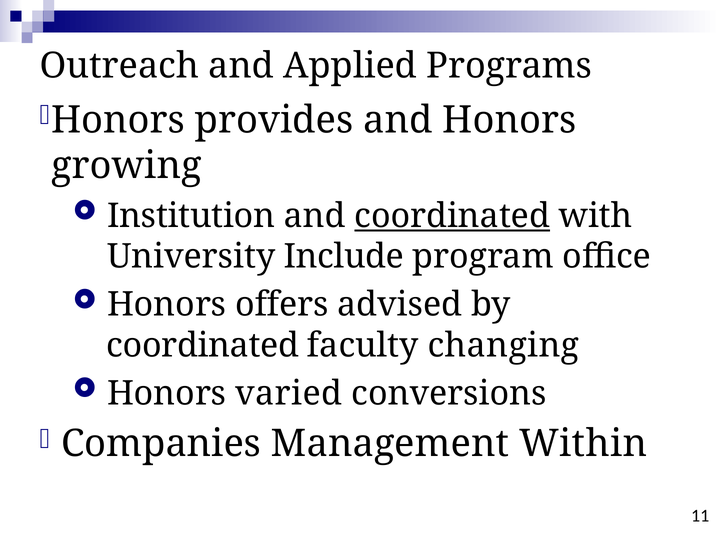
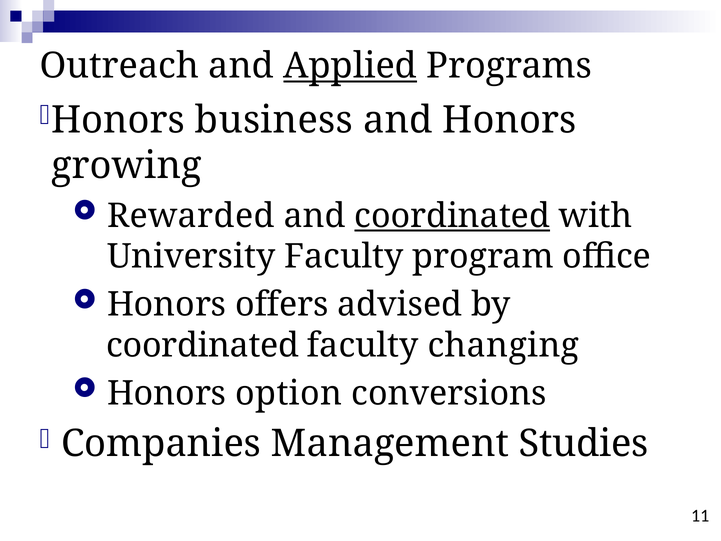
Applied underline: none -> present (350, 66)
provides: provides -> business (274, 120)
Institution: Institution -> Rewarded (191, 216)
University Include: Include -> Faculty (344, 257)
varied: varied -> option (289, 393)
Within: Within -> Studies (584, 444)
